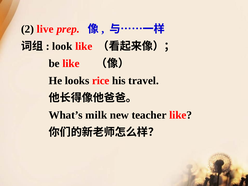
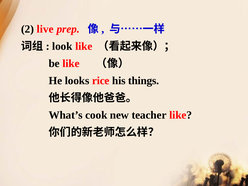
travel: travel -> things (144, 81)
milk: milk -> cook (96, 115)
